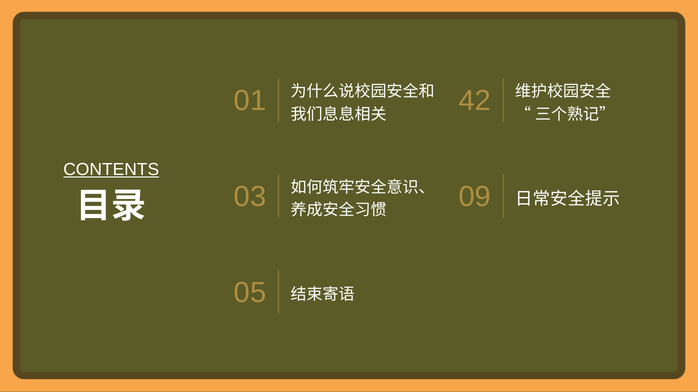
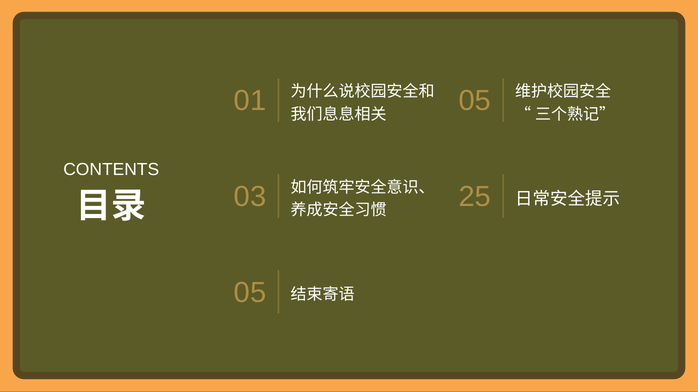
01 42: 42 -> 05 (475, 101)
CONTENTS underline: present -> none (111, 170)
09: 09 -> 25 (475, 197)
